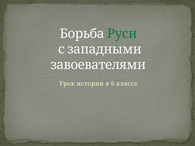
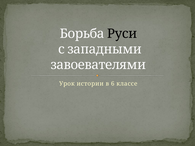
Руси colour: green -> black (122, 34)
